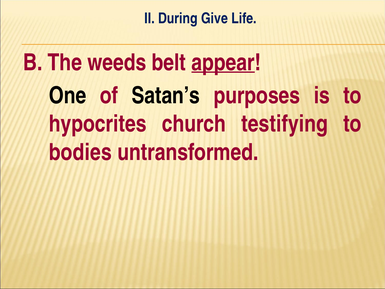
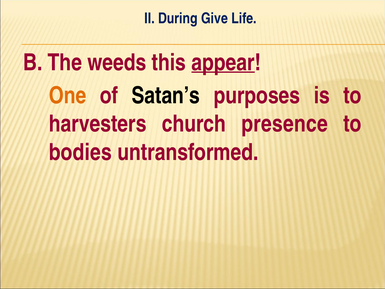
belt: belt -> this (169, 63)
One colour: black -> orange (68, 96)
hypocrites: hypocrites -> harvesters (98, 124)
testifying: testifying -> presence (285, 124)
